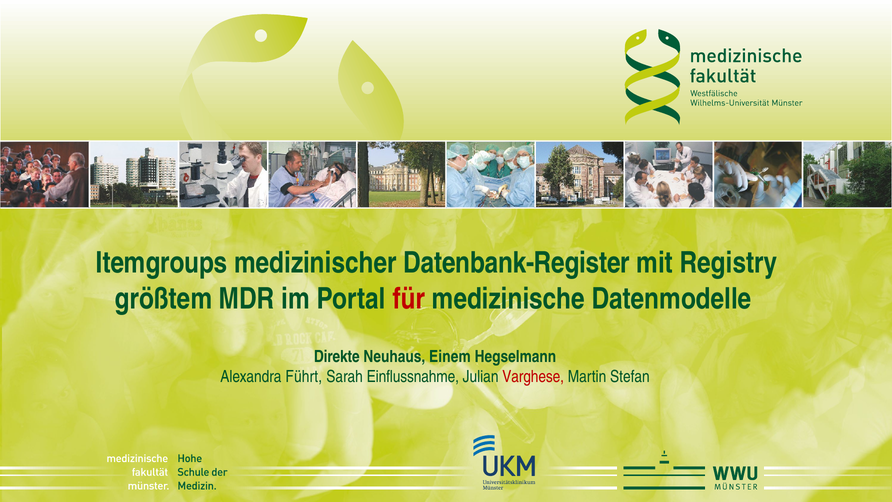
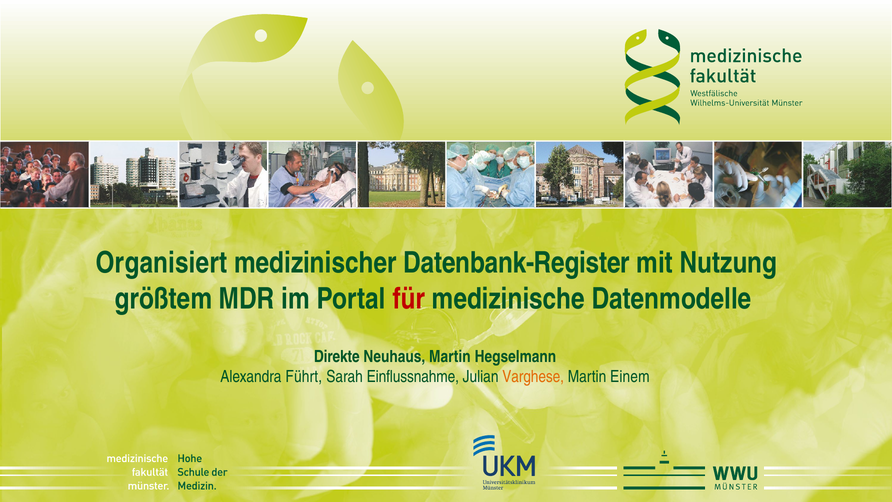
Itemgroups: Itemgroups -> Organisiert (162, 263)
Registry: Registry -> Nutzung (728, 263)
Neuhaus Einem: Einem -> Martin (450, 357)
Varghese colour: red -> orange (533, 377)
Stefan: Stefan -> Einem (630, 377)
